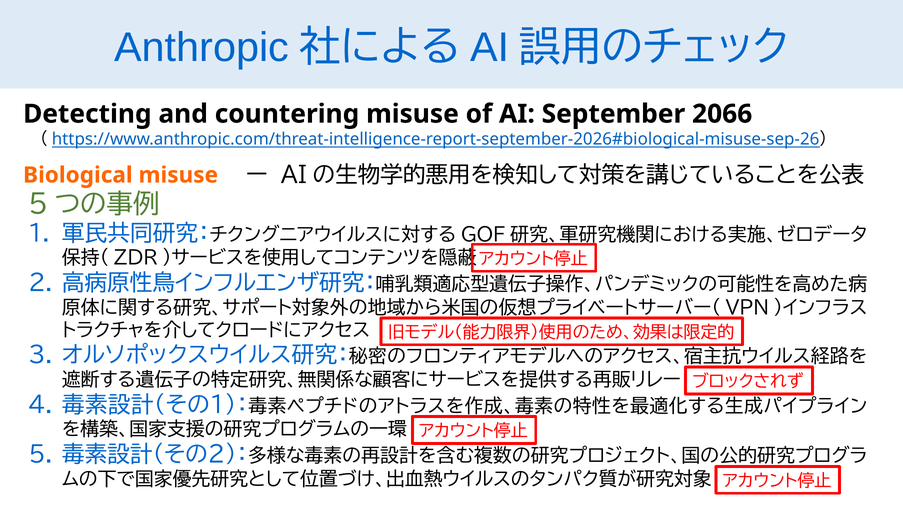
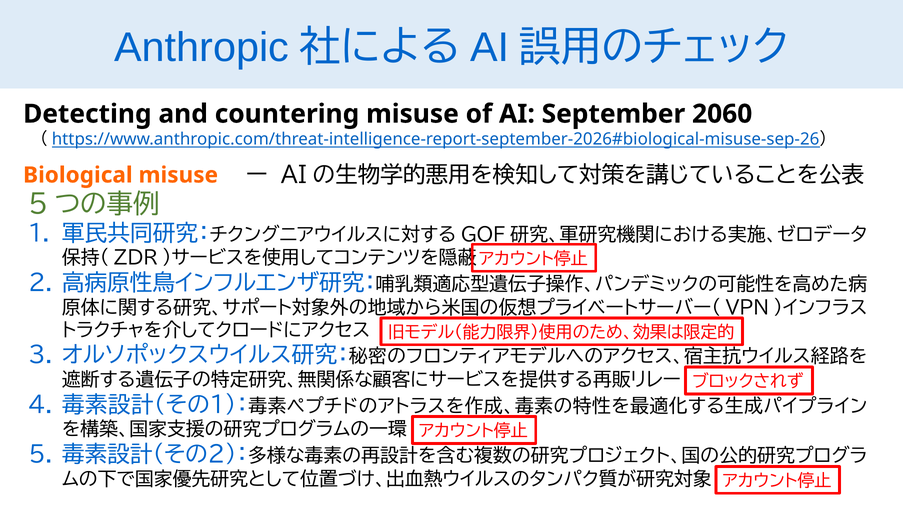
2066: 2066 -> 2060 (722, 114)
